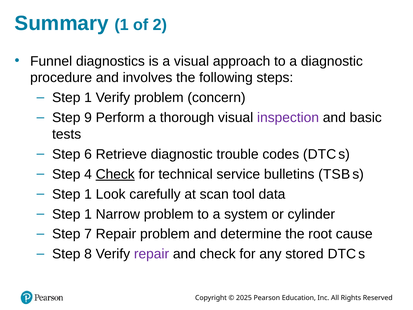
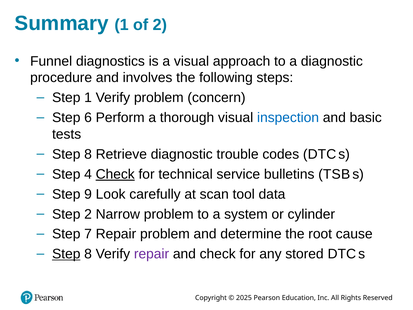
9: 9 -> 6 (88, 118)
inspection colour: purple -> blue (288, 118)
6: 6 -> 8 (88, 154)
1: 1 -> 9 (88, 194)
1: 1 -> 2 (88, 214)
Step underline: none -> present (66, 254)
